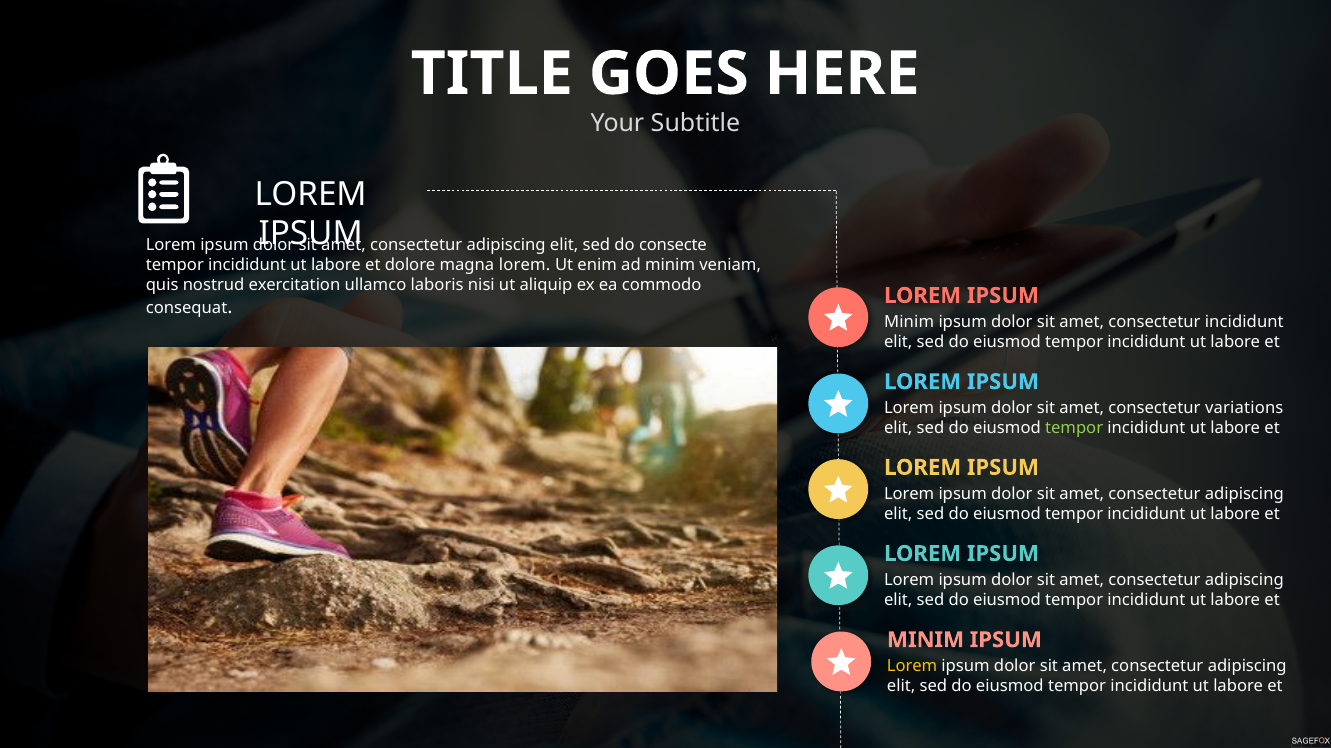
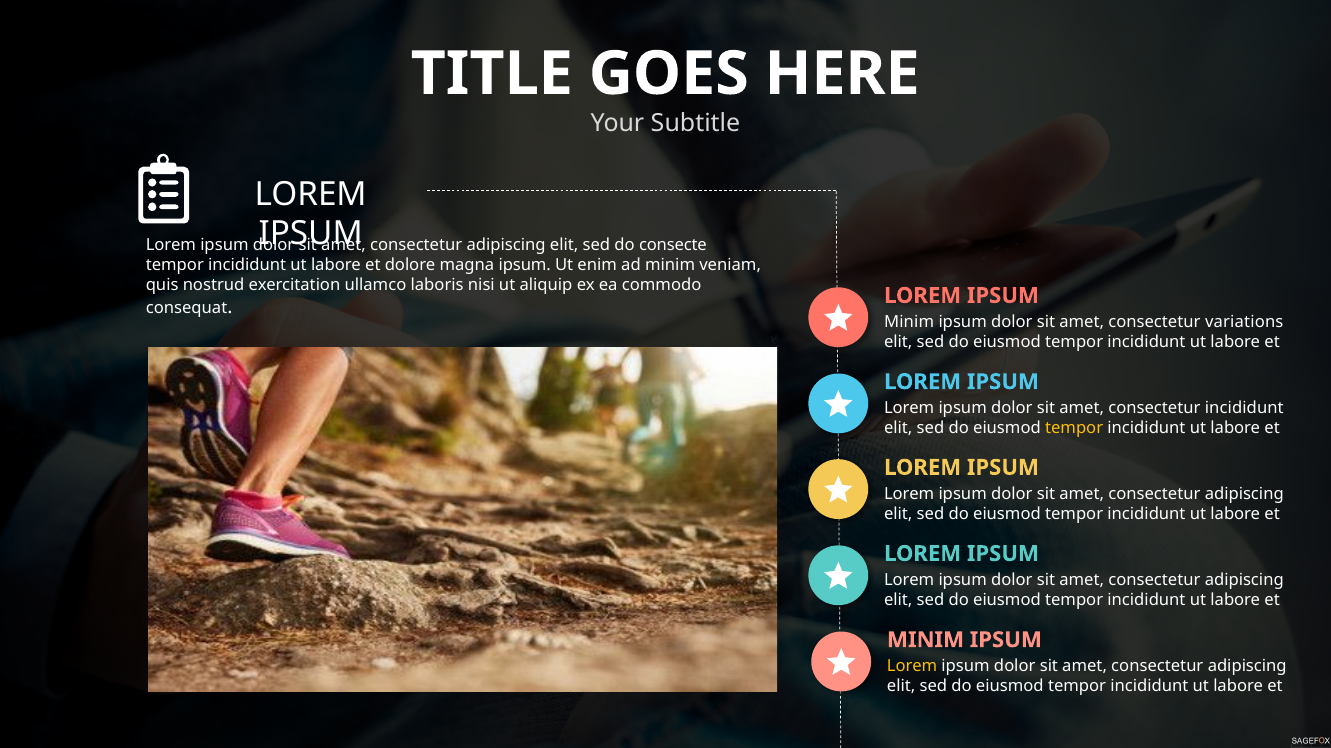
magna lorem: lorem -> ipsum (525, 266)
consectetur incididunt: incididunt -> variations (1244, 322)
consectetur variations: variations -> incididunt (1244, 408)
tempor colour: light green -> yellow (1074, 428)
